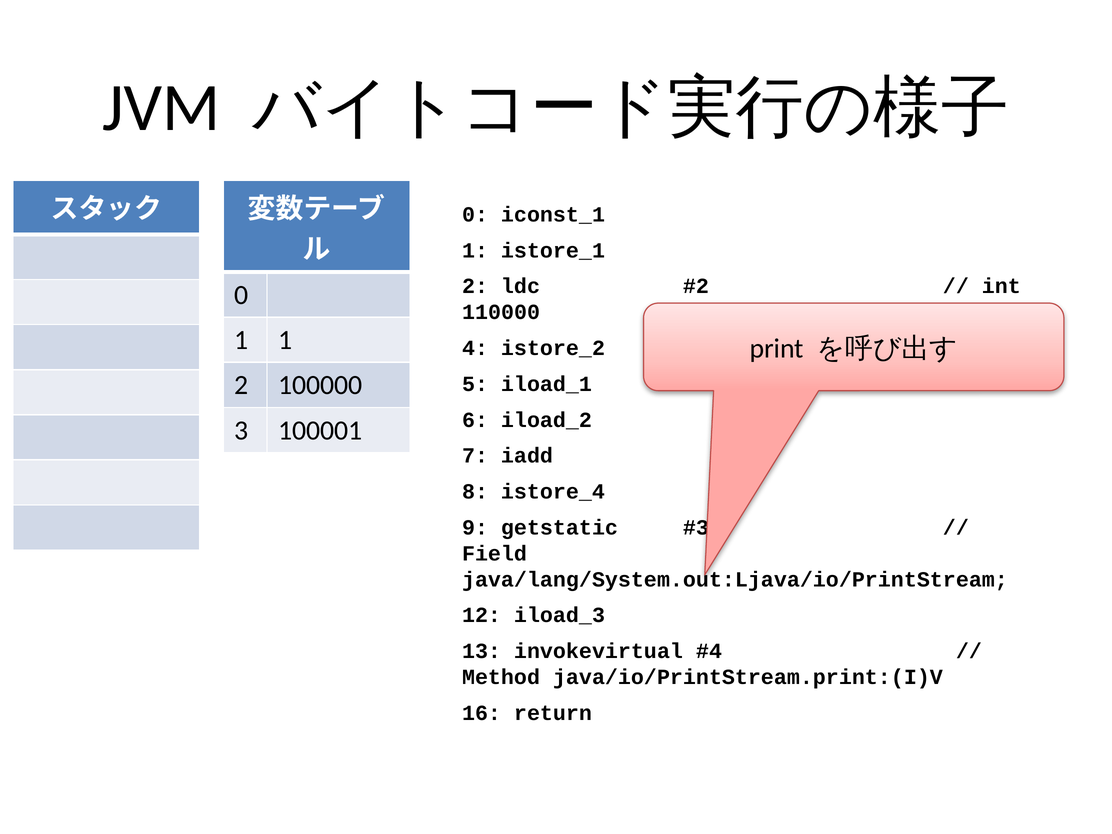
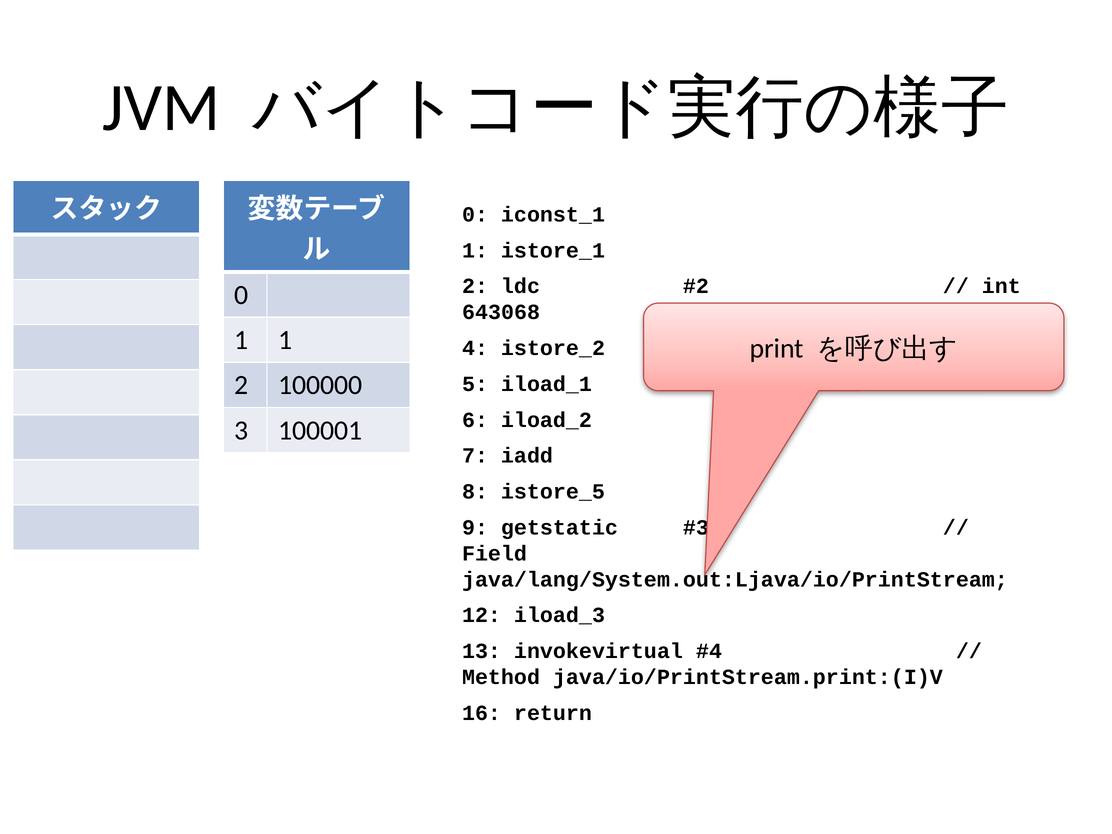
110000: 110000 -> 643068 (501, 312)
istore_4: istore_4 -> istore_5 (553, 492)
